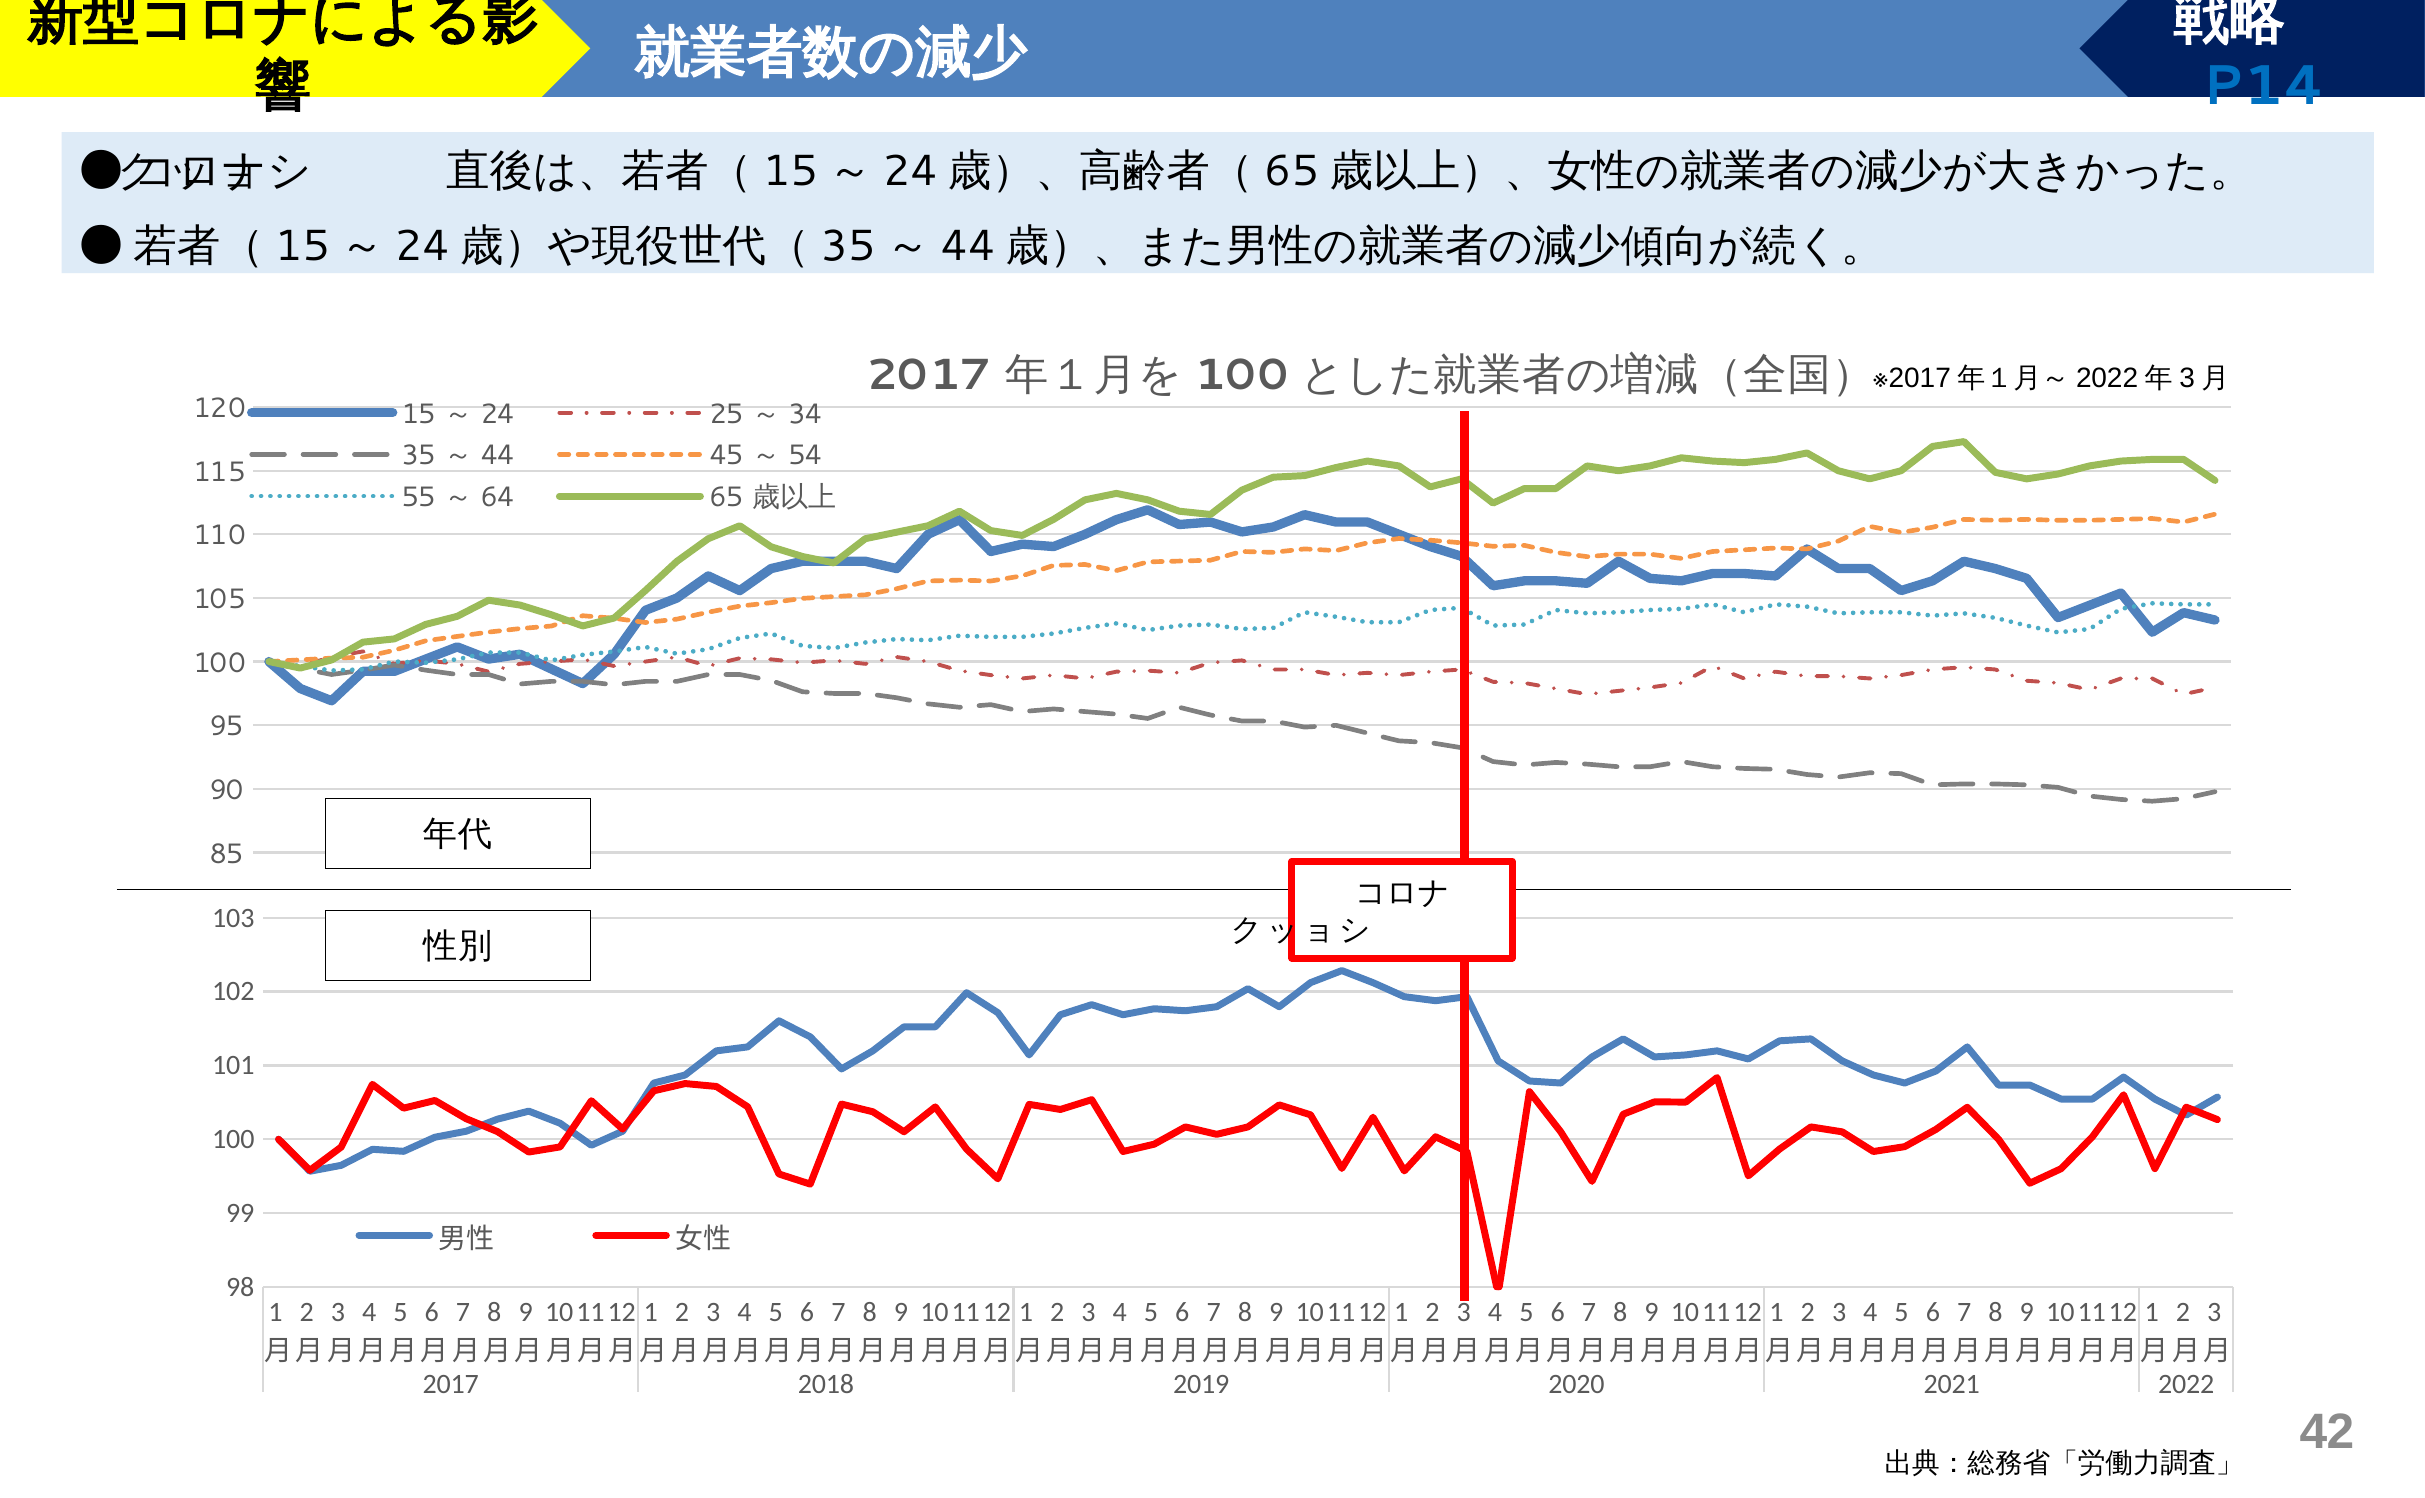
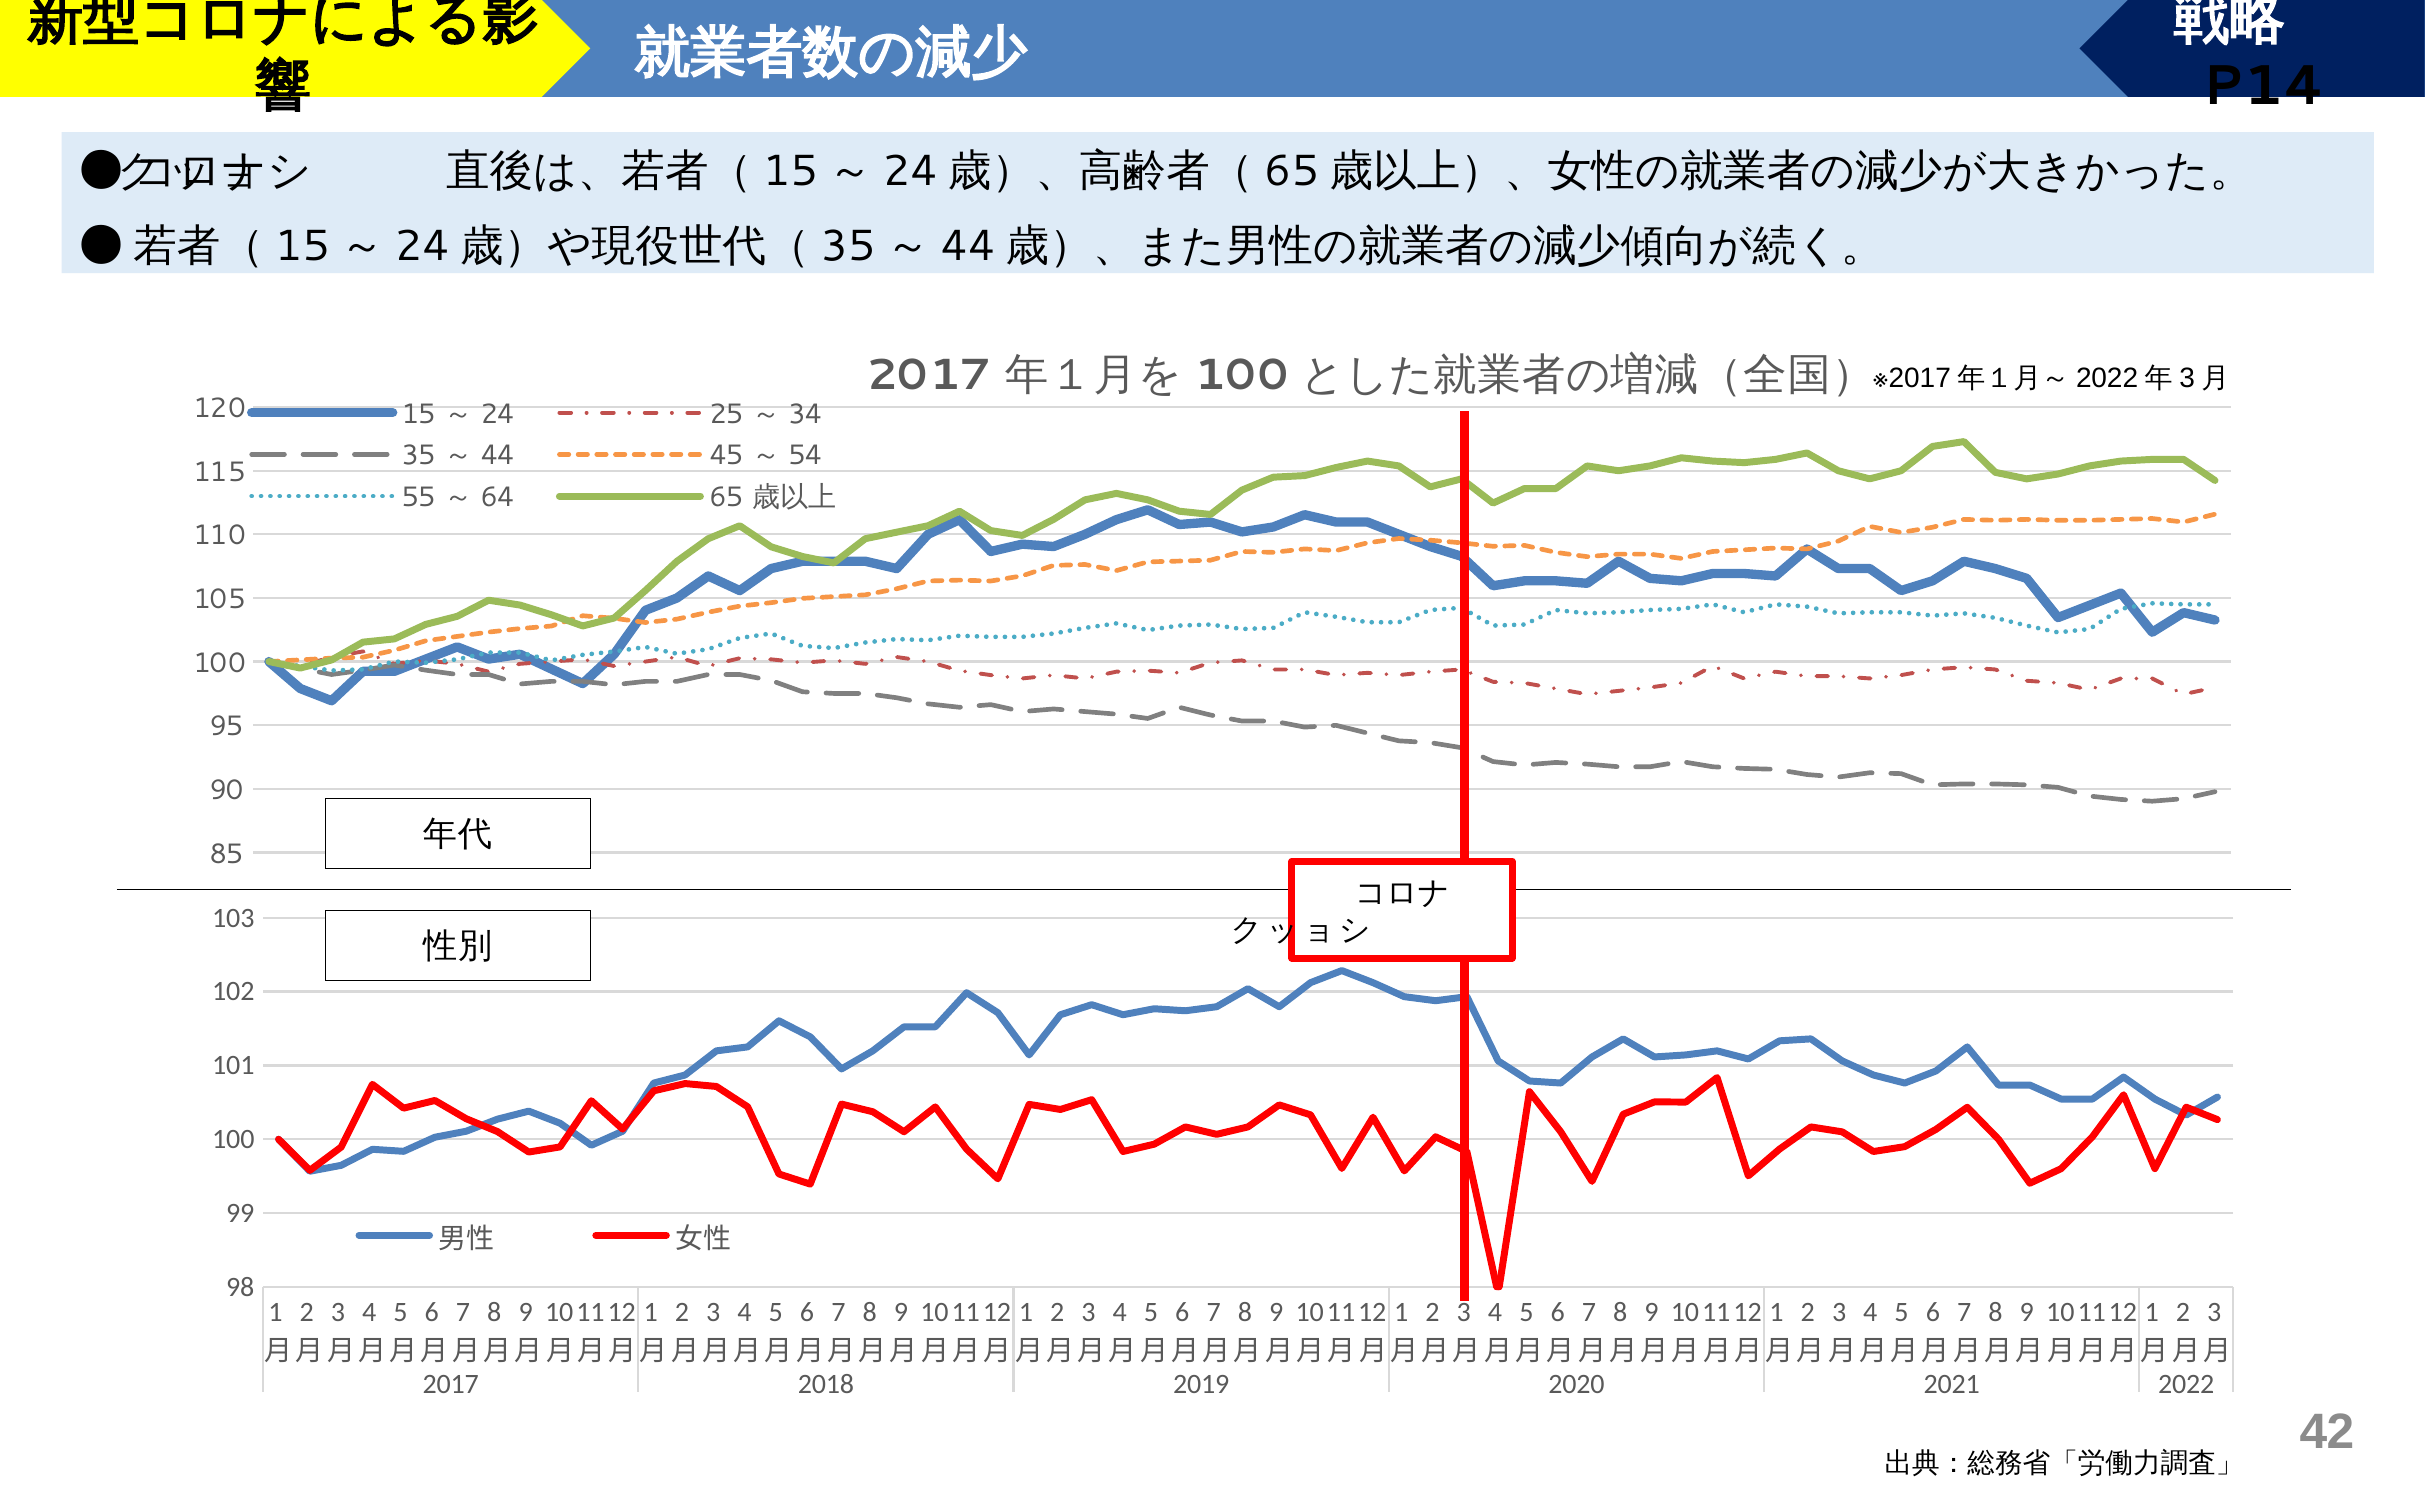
P14 colour: blue -> black (2264, 86)
